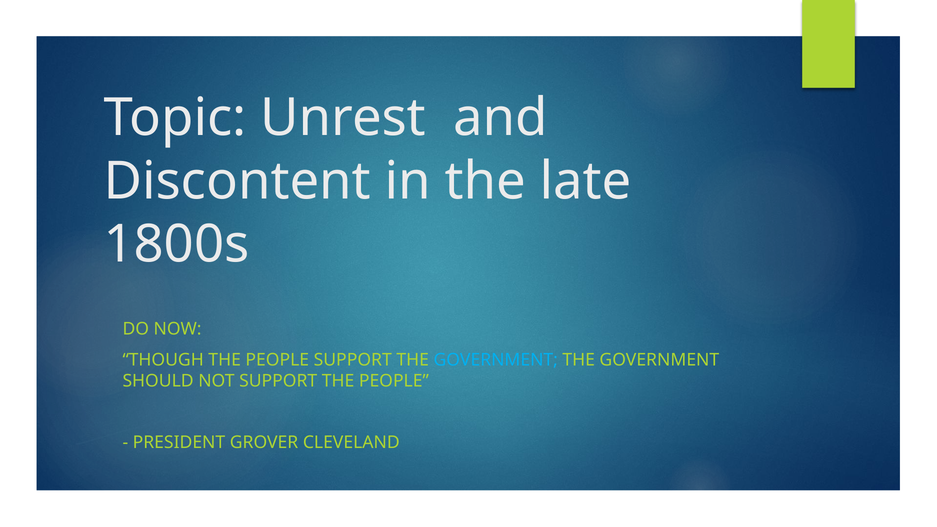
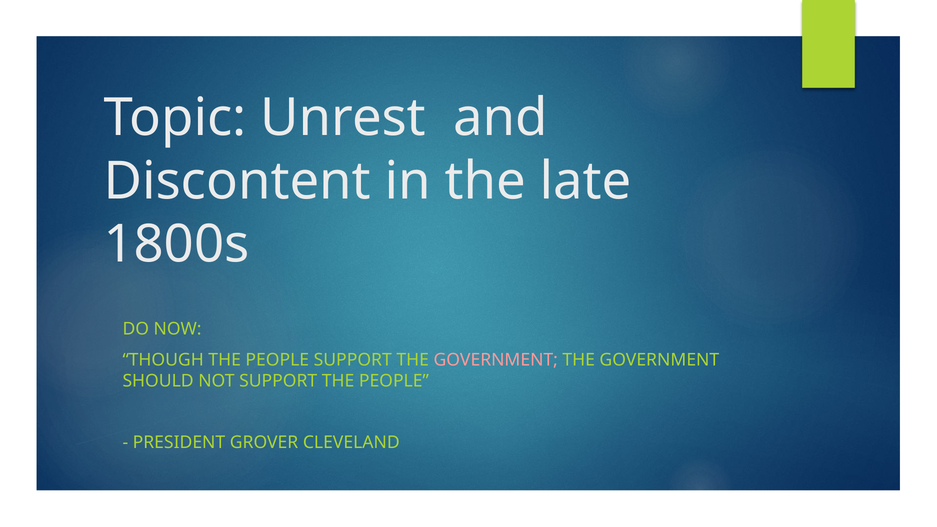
GOVERNMENT colour: light blue -> pink (496, 360)
